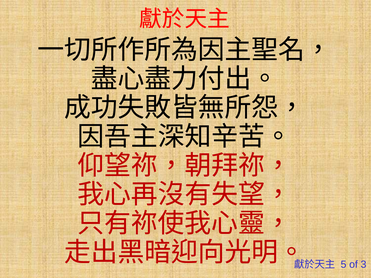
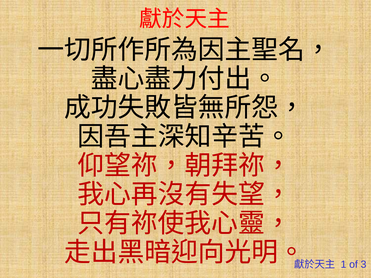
5: 5 -> 1 (344, 265)
